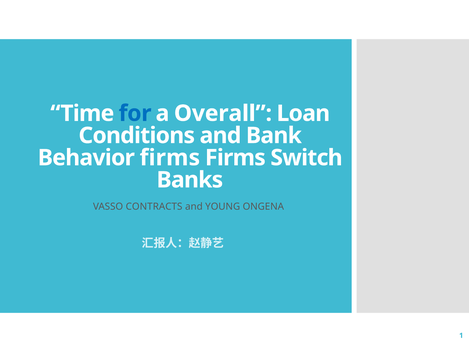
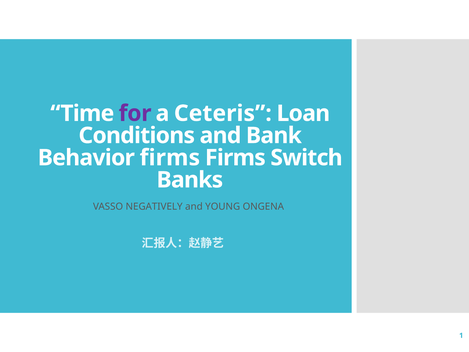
for colour: blue -> purple (135, 113)
Overall: Overall -> Ceteris (223, 113)
CONTRACTS: CONTRACTS -> NEGATIVELY (154, 206)
